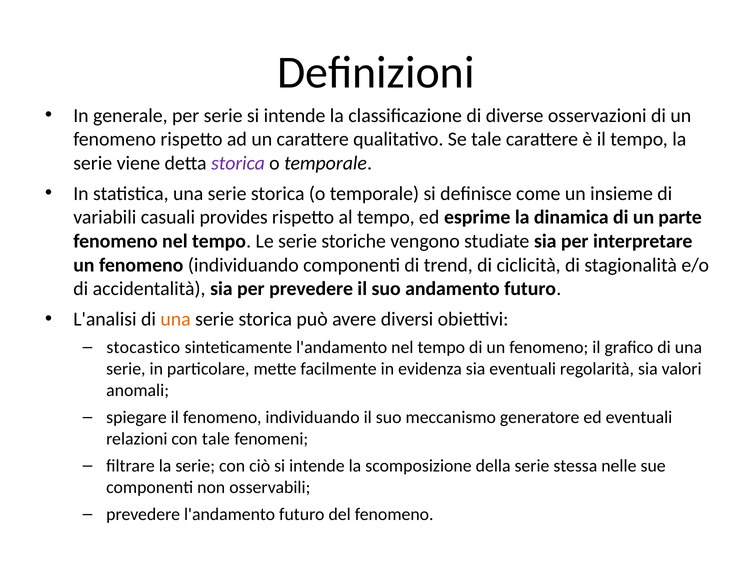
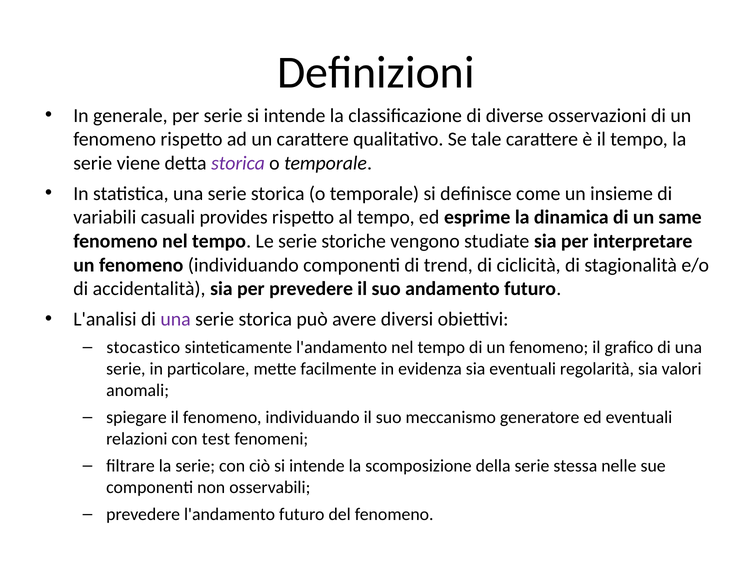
parte: parte -> same (680, 217)
una colour: orange -> purple (176, 319)
con tale: tale -> test (216, 439)
